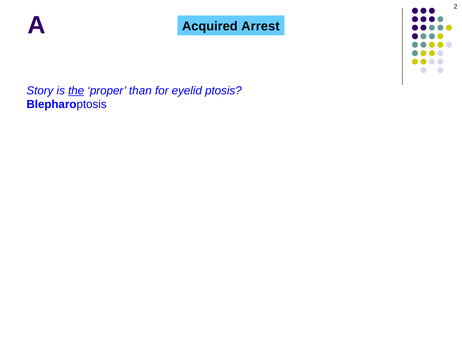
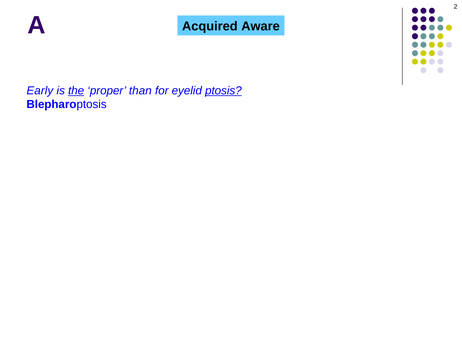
Arrest: Arrest -> Aware (261, 26)
Story: Story -> Early (40, 90)
ptosis underline: none -> present (223, 90)
